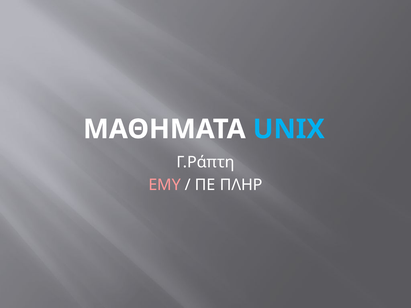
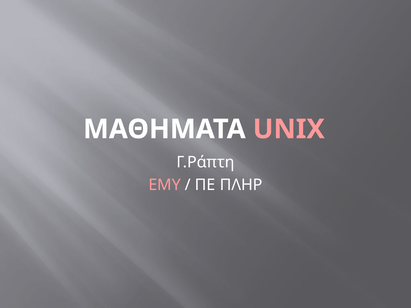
UNIX colour: light blue -> pink (289, 129)
